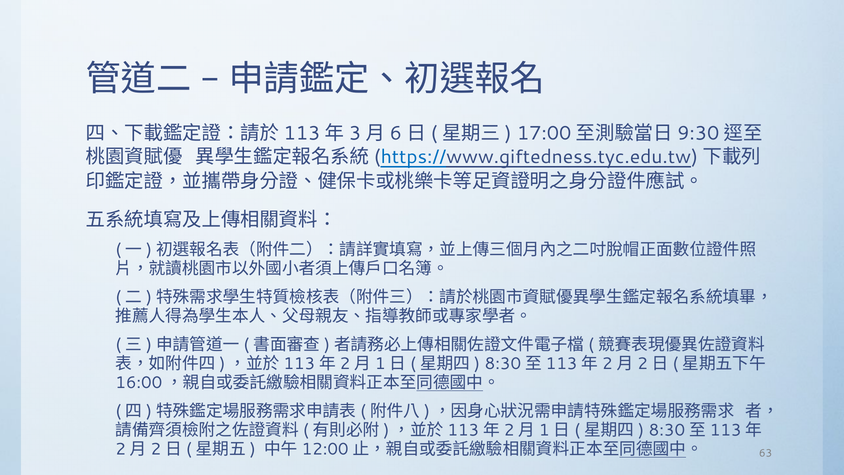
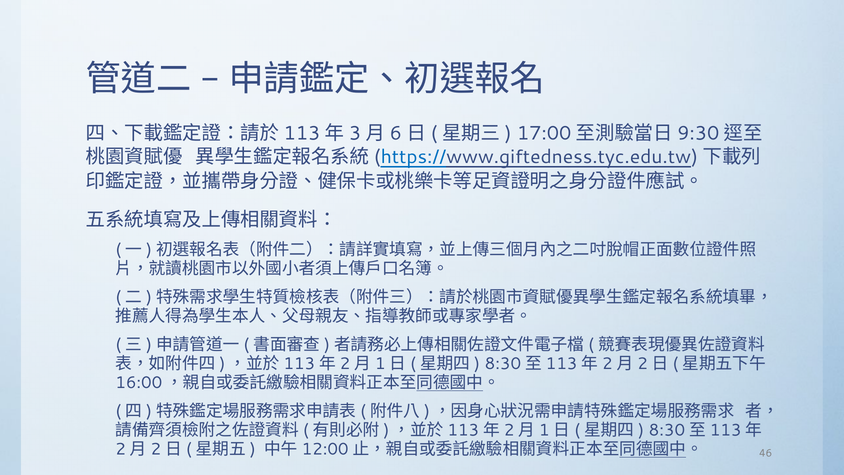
63: 63 -> 46 (766, 453)
